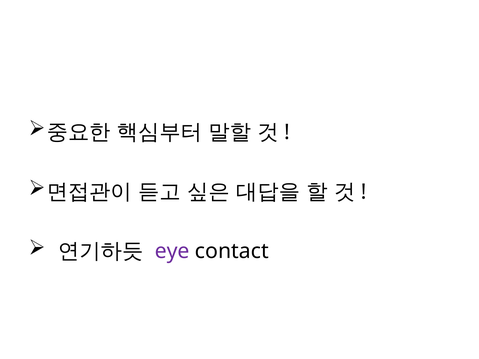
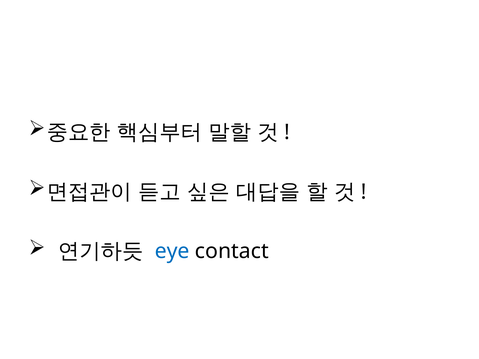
eye colour: purple -> blue (172, 251)
